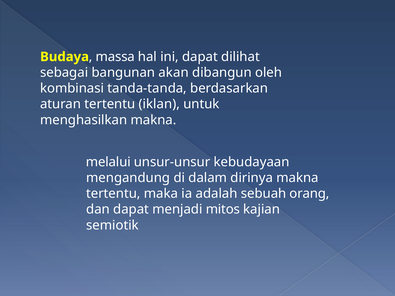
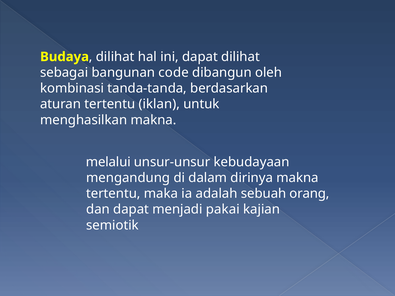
massa: massa -> dilihat (115, 57)
akan: akan -> code (174, 73)
mitos: mitos -> pakai (223, 210)
